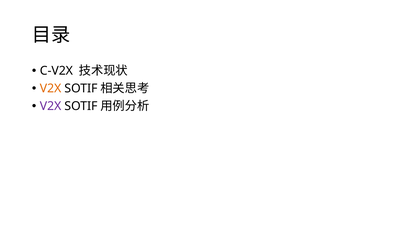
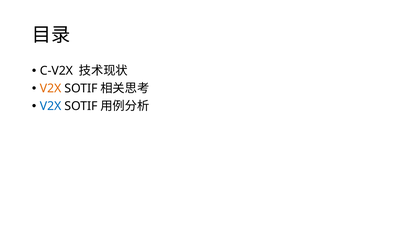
V2X colour: purple -> blue (51, 106)
